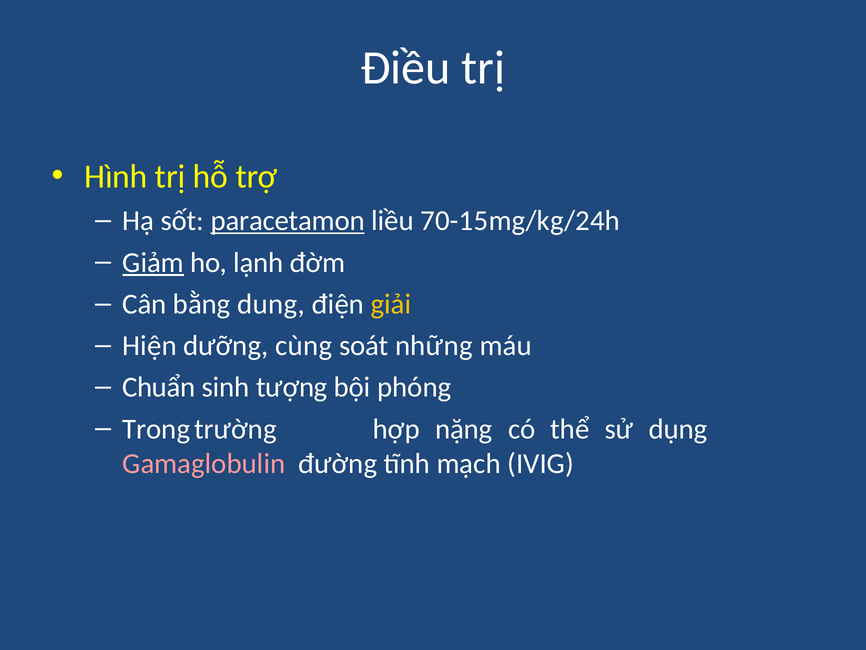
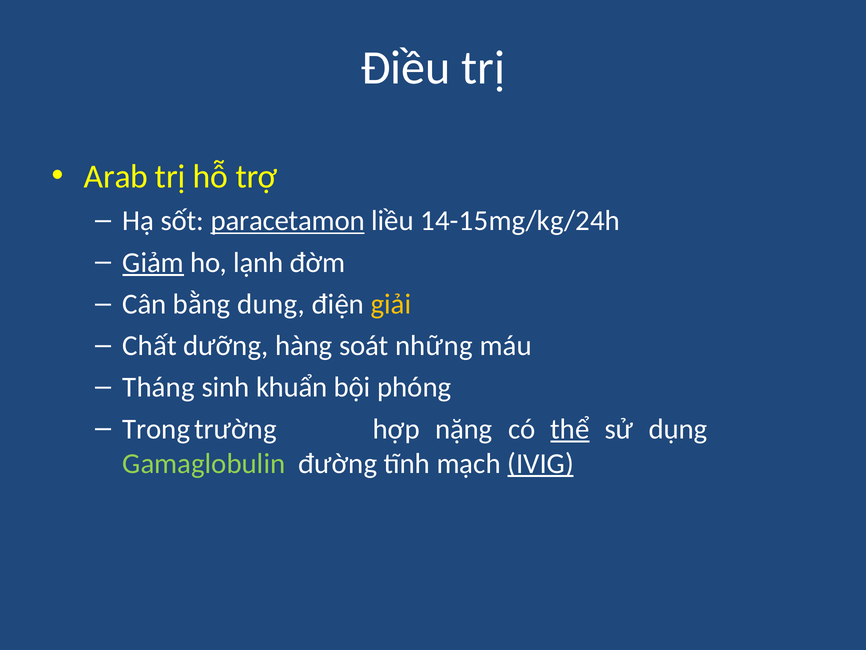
Hình: Hình -> Arab (116, 176)
70-15mg/kg/24h: 70-15mg/kg/24h -> 14-15mg/kg/24h (520, 221)
Hiện: Hiện -> Chất (150, 345)
cùng: cùng -> hàng (304, 345)
Chuẩn: Chuẩn -> Tháng (159, 387)
tượng: tượng -> khuẩn (292, 387)
thể underline: none -> present (570, 429)
Gamaglobulin colour: pink -> light green (204, 463)
IVIG underline: none -> present (541, 463)
